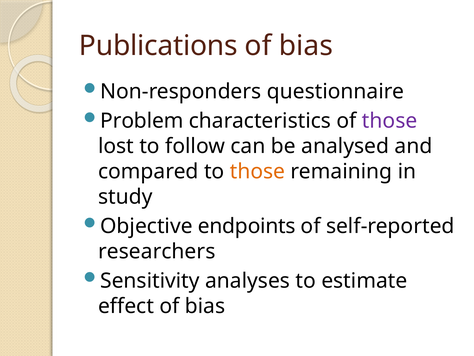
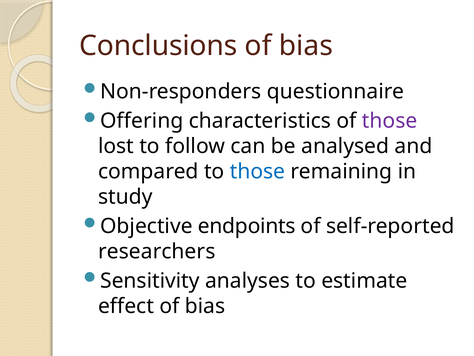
Publications: Publications -> Conclusions (158, 46)
Problem: Problem -> Offering (142, 121)
those colour: orange -> blue (258, 171)
